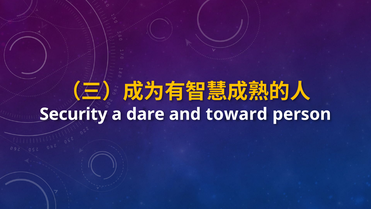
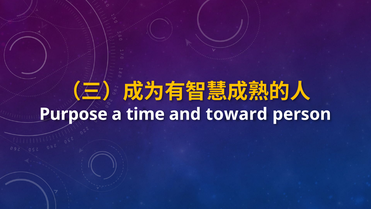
Security: Security -> Purpose (73, 114)
dare: dare -> time (145, 114)
